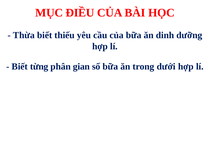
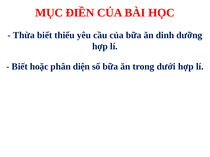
ĐIỀU: ĐIỀU -> ĐIỀN (80, 13)
từng: từng -> hoặc (39, 67)
gian: gian -> diện (81, 67)
